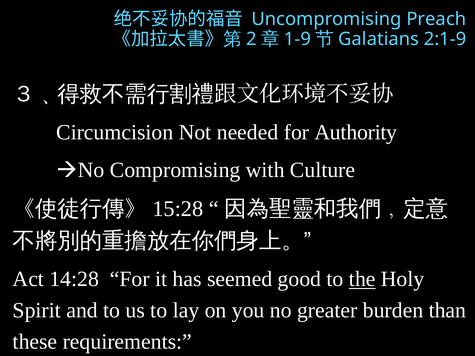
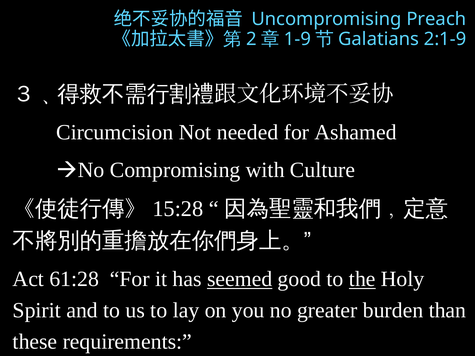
Authority: Authority -> Ashamed (356, 132)
14:28: 14:28 -> 61:28 (74, 279)
seemed underline: none -> present (240, 279)
